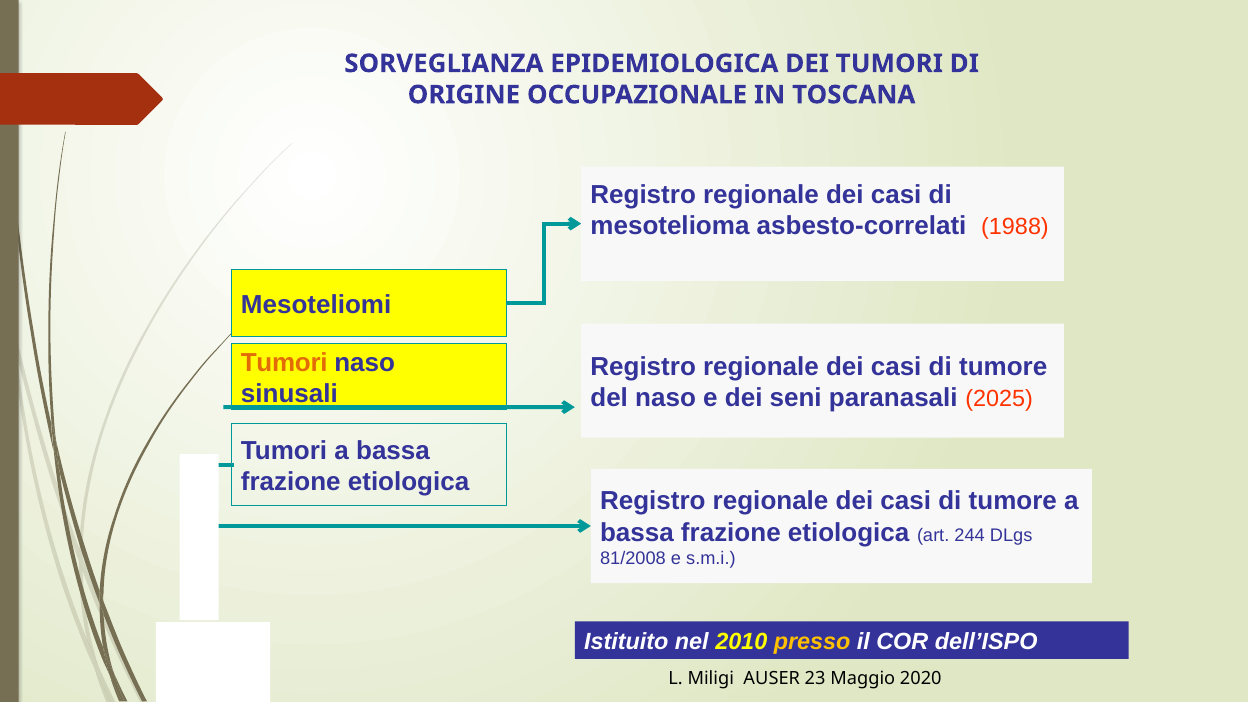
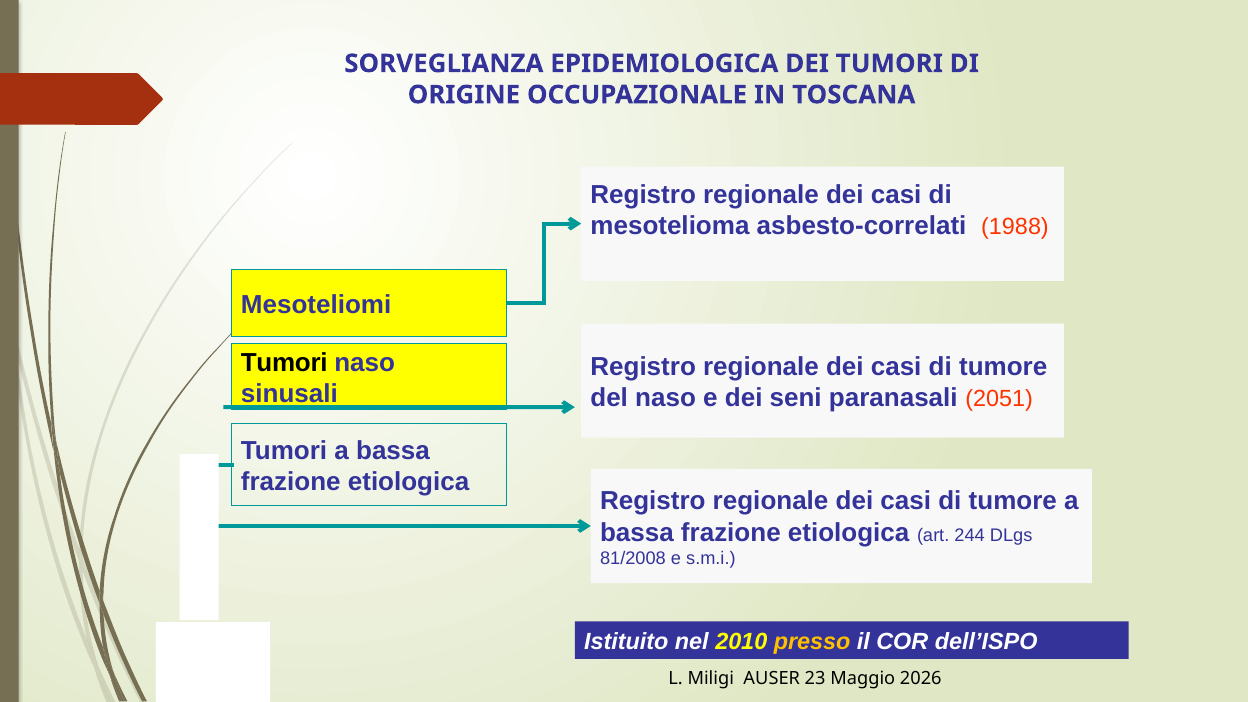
Tumori colour: orange -> black (284, 363)
2025: 2025 -> 2051 (999, 399)
2020: 2020 -> 2026 (921, 679)
